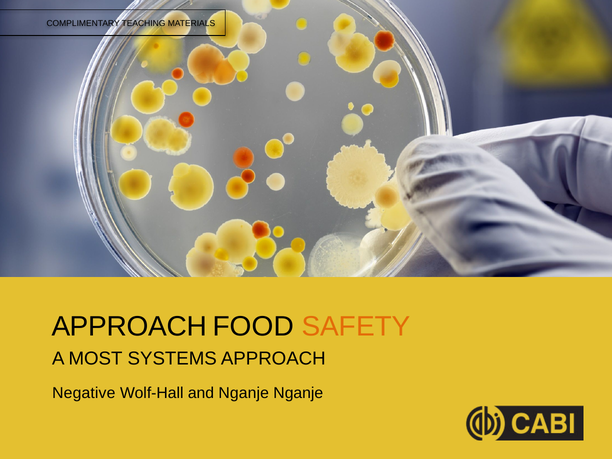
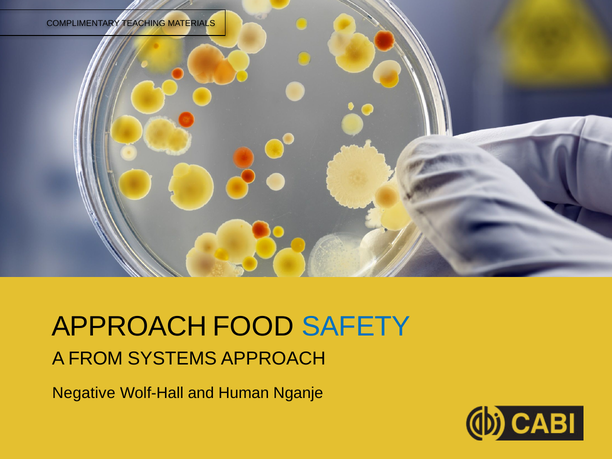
SAFETY colour: orange -> blue (356, 327)
MOST: MOST -> FROM (96, 359)
and Nganje: Nganje -> Human (244, 393)
